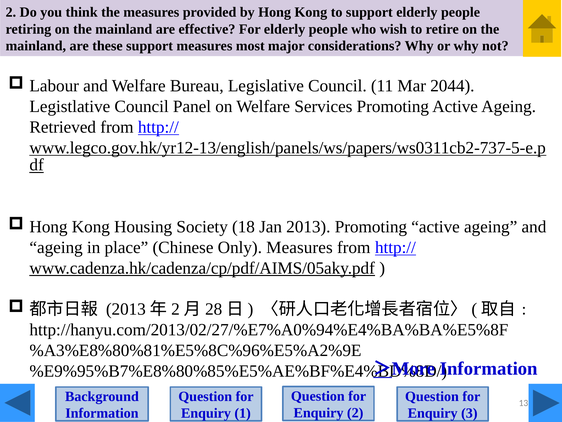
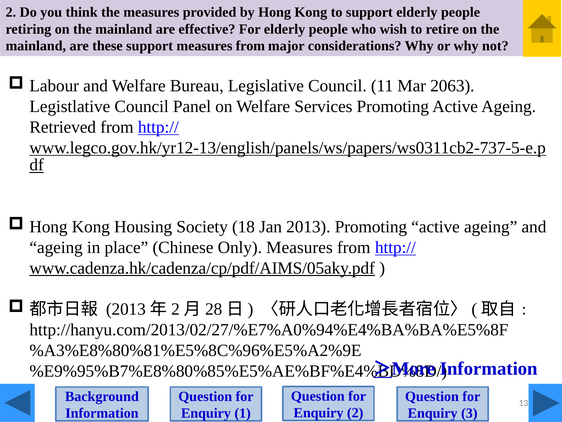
support measures most: most -> from (250, 46)
2044: 2044 -> 2063 (452, 86)
